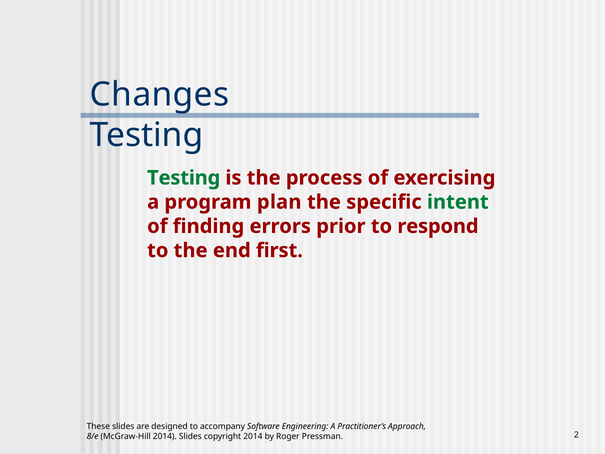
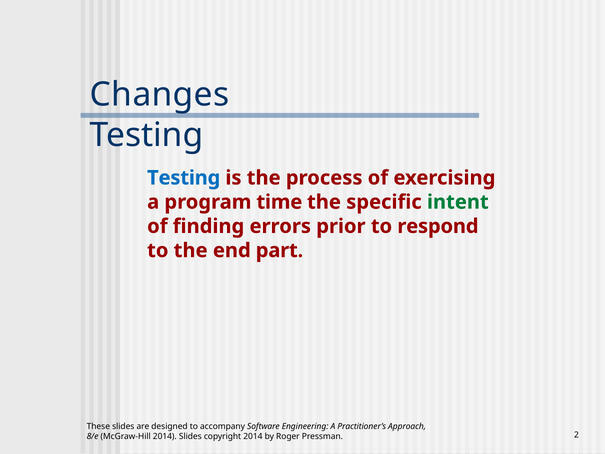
Testing colour: green -> blue (184, 178)
plan: plan -> time (279, 202)
first: first -> part (279, 250)
